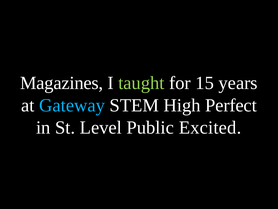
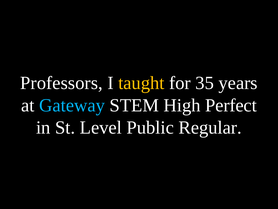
Magazines: Magazines -> Professors (61, 83)
taught colour: light green -> yellow (141, 83)
15: 15 -> 35 (205, 83)
Excited: Excited -> Regular (210, 127)
